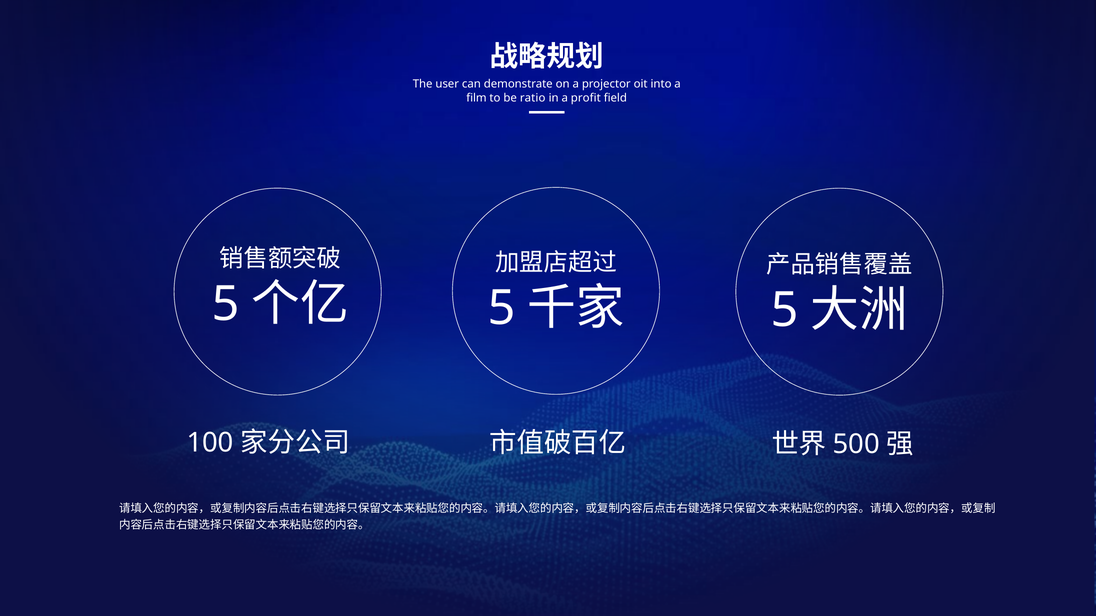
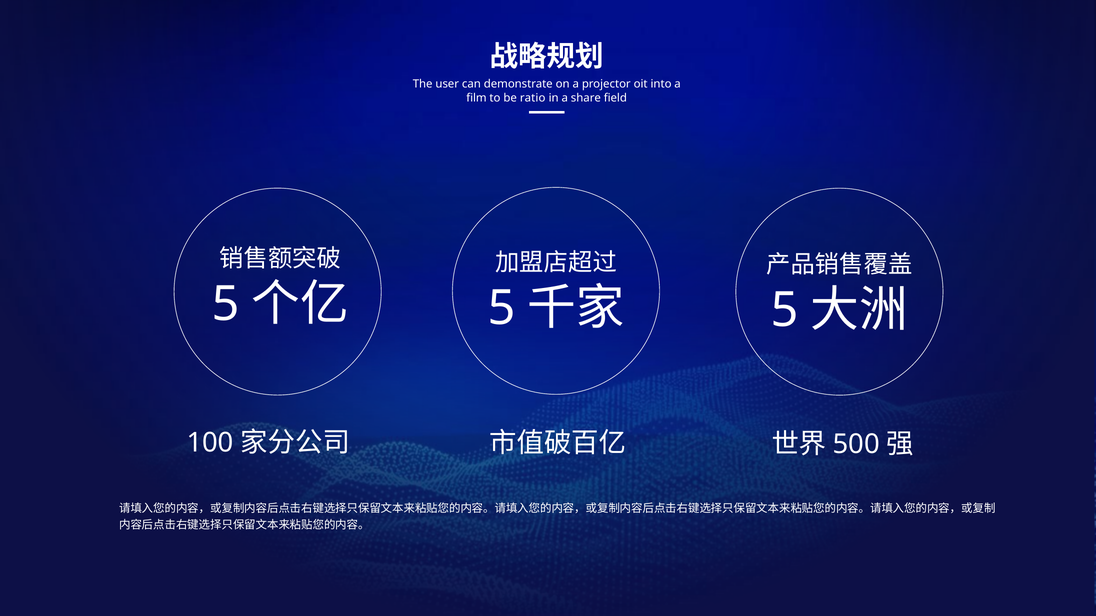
profit: profit -> share (586, 98)
